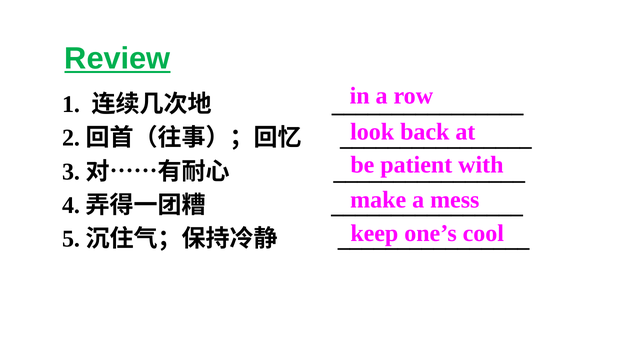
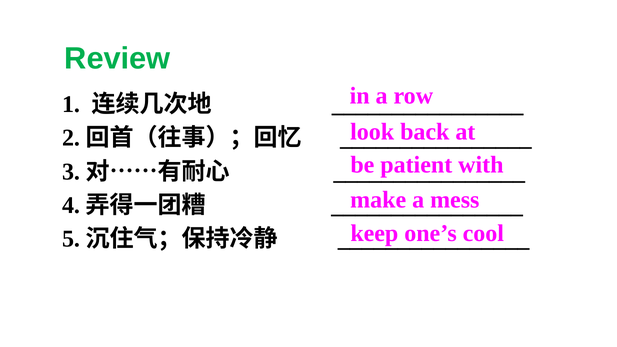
Review underline: present -> none (117, 59)
